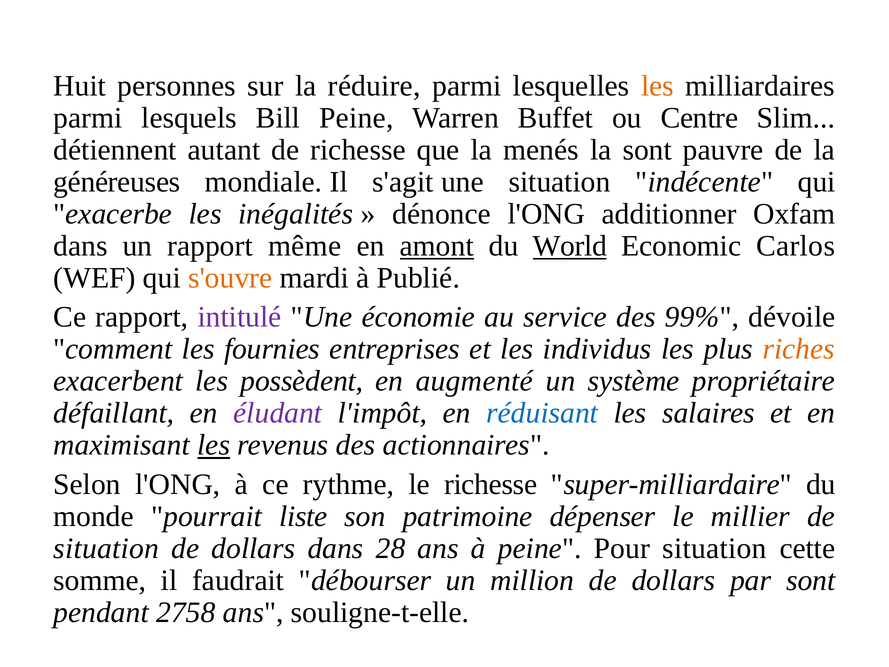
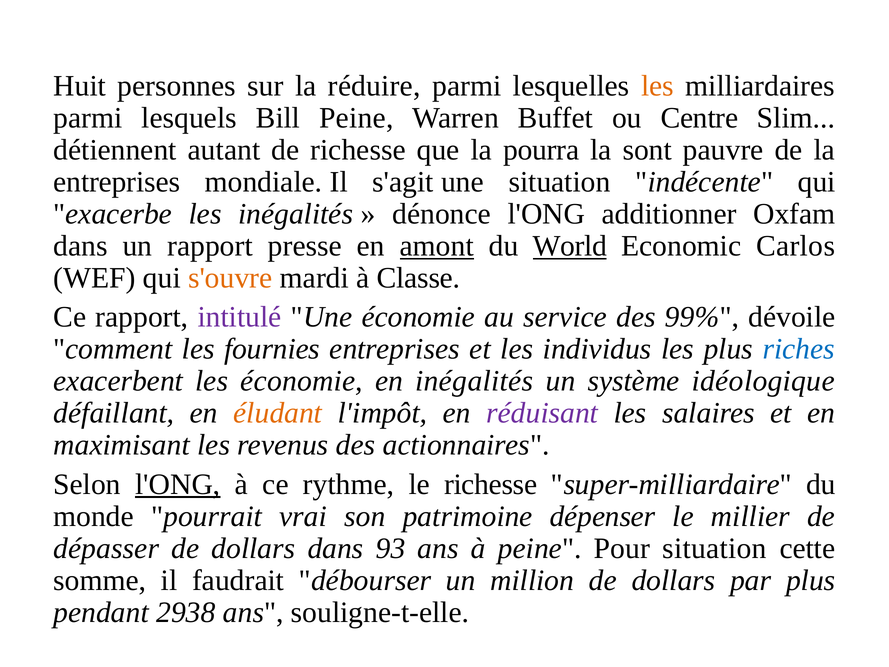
menés: menés -> pourra (541, 150)
généreuses: généreuses -> entreprises (117, 182)
même: même -> presse (305, 246)
Publié: Publié -> Classe (419, 278)
riches colour: orange -> blue (799, 349)
les possèdent: possèdent -> économie (302, 381)
en augmenté: augmenté -> inégalités (474, 381)
propriétaire: propriétaire -> idéologique (763, 381)
éludant colour: purple -> orange (278, 413)
réduisant colour: blue -> purple (542, 413)
les underline: present -> none (214, 445)
l'ONG underline: none -> present (178, 484)
liste: liste -> vrai (303, 516)
situation: situation -> dépasser (106, 548)
28: 28 -> 93 (391, 548)
par sont: sont -> plus (811, 580)
2758: 2758 -> 2938 (186, 612)
